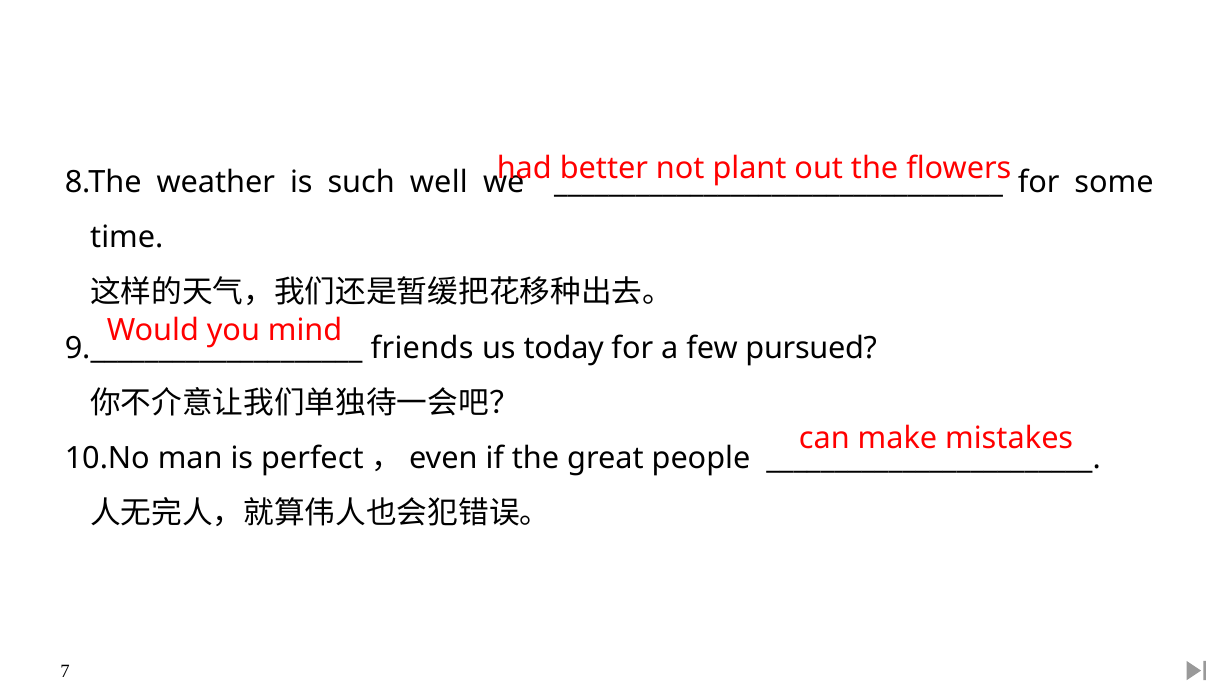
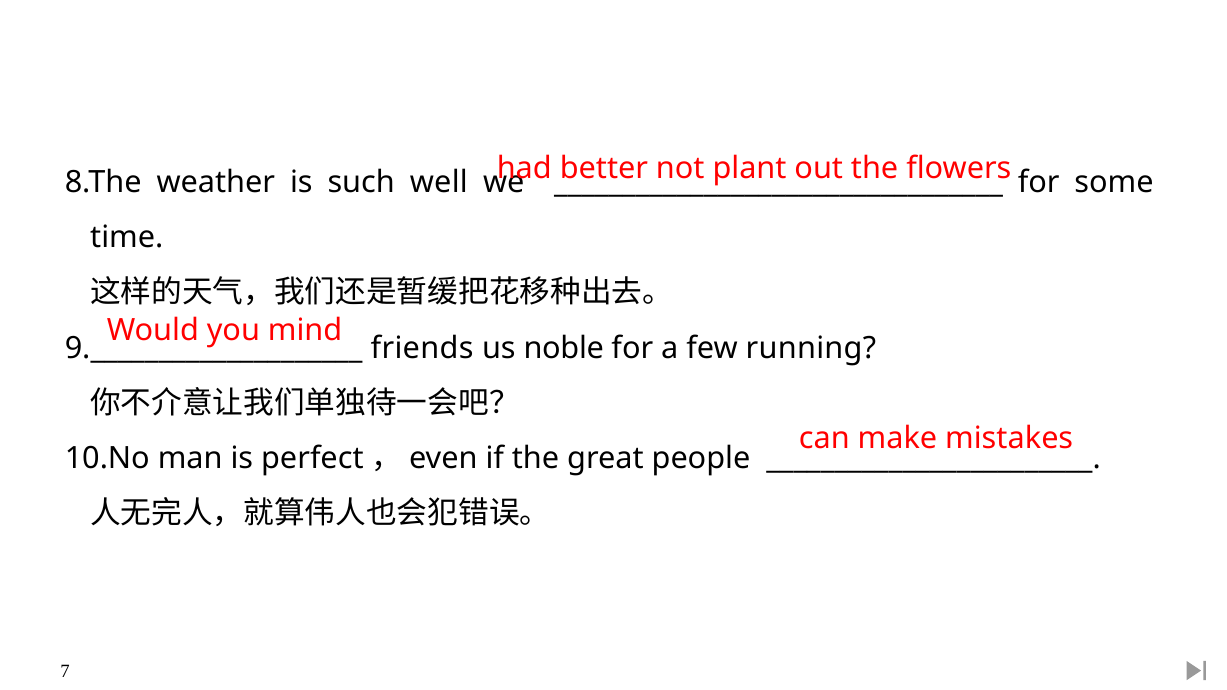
today: today -> noble (564, 348)
pursued: pursued -> running (811, 348)
